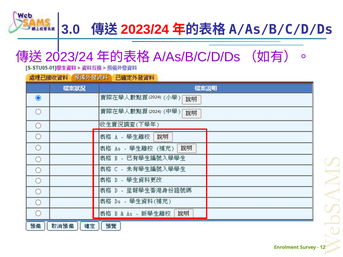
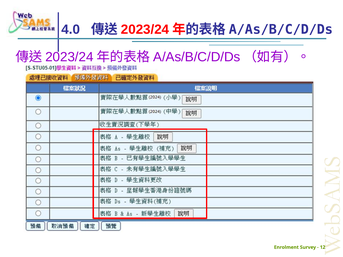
3.0: 3.0 -> 4.0 (71, 30)
